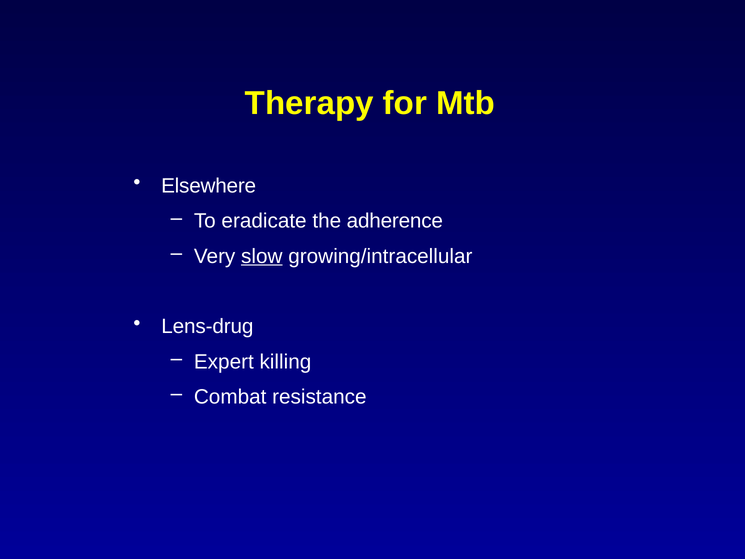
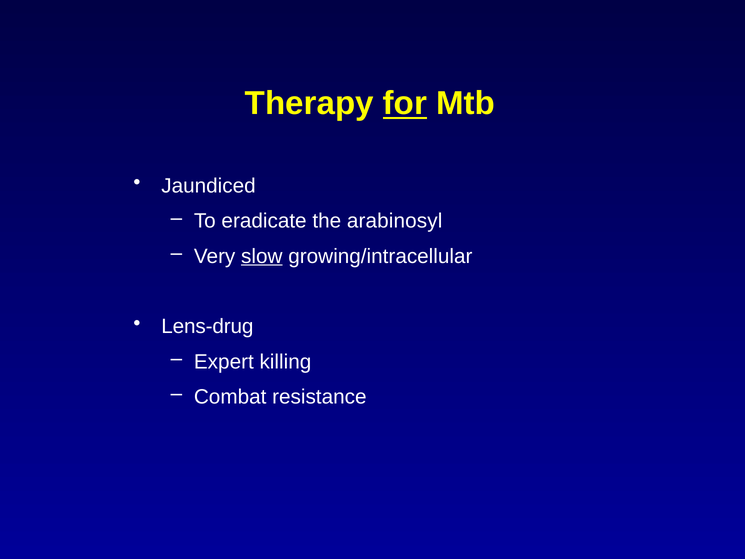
for underline: none -> present (405, 103)
Elsewhere: Elsewhere -> Jaundiced (209, 186)
adherence: adherence -> arabinosyl (395, 221)
